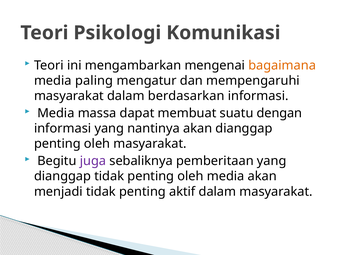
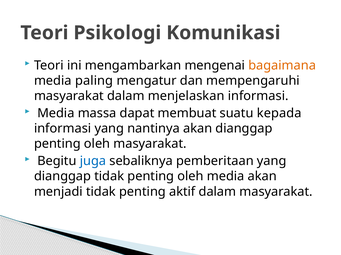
berdasarkan: berdasarkan -> menjelaskan (186, 96)
dengan: dengan -> kepada (279, 113)
juga colour: purple -> blue (93, 161)
